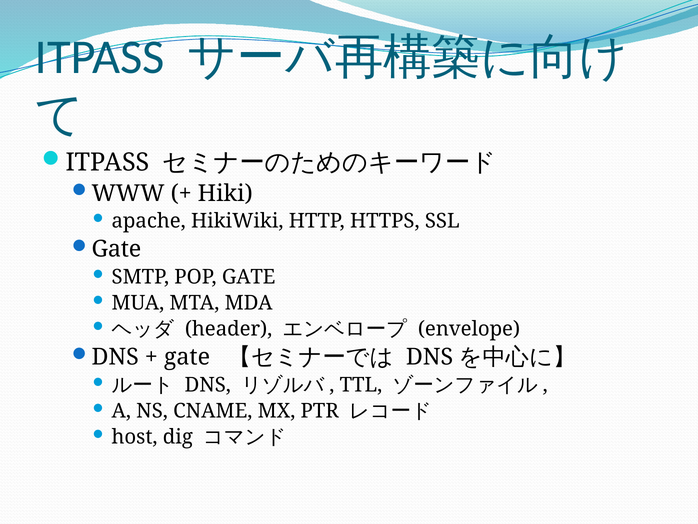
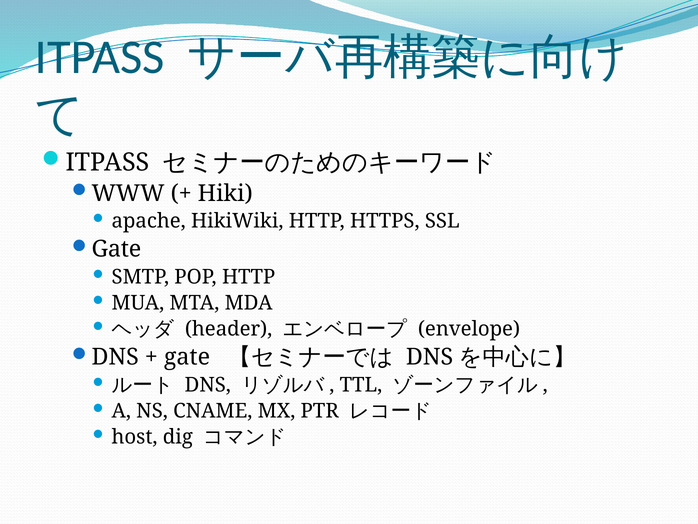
POP GATE: GATE -> HTTP (249, 277)
